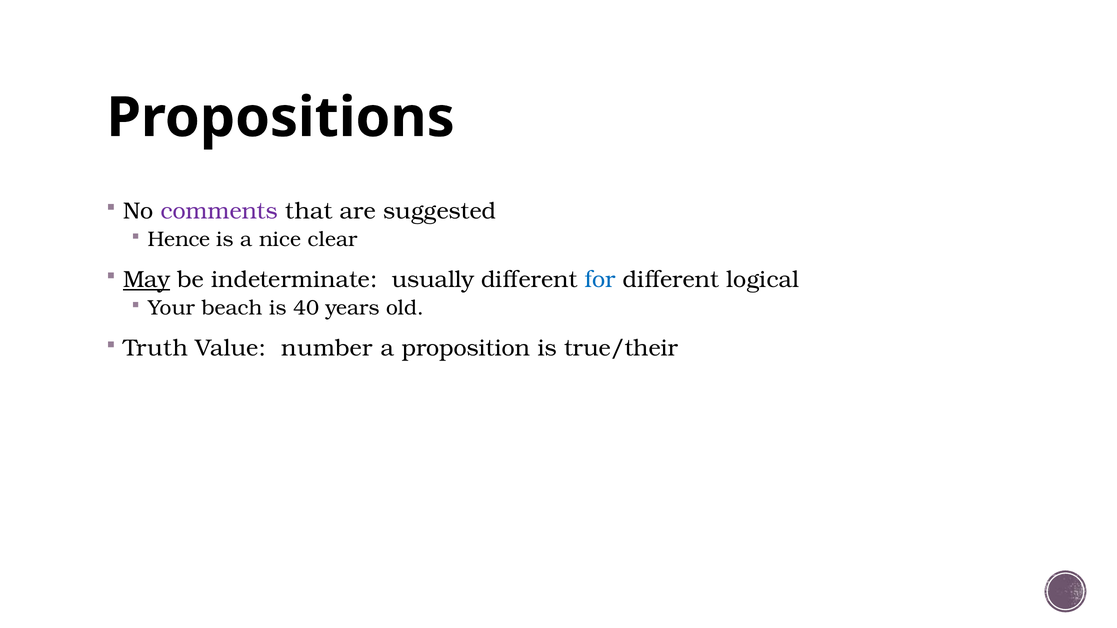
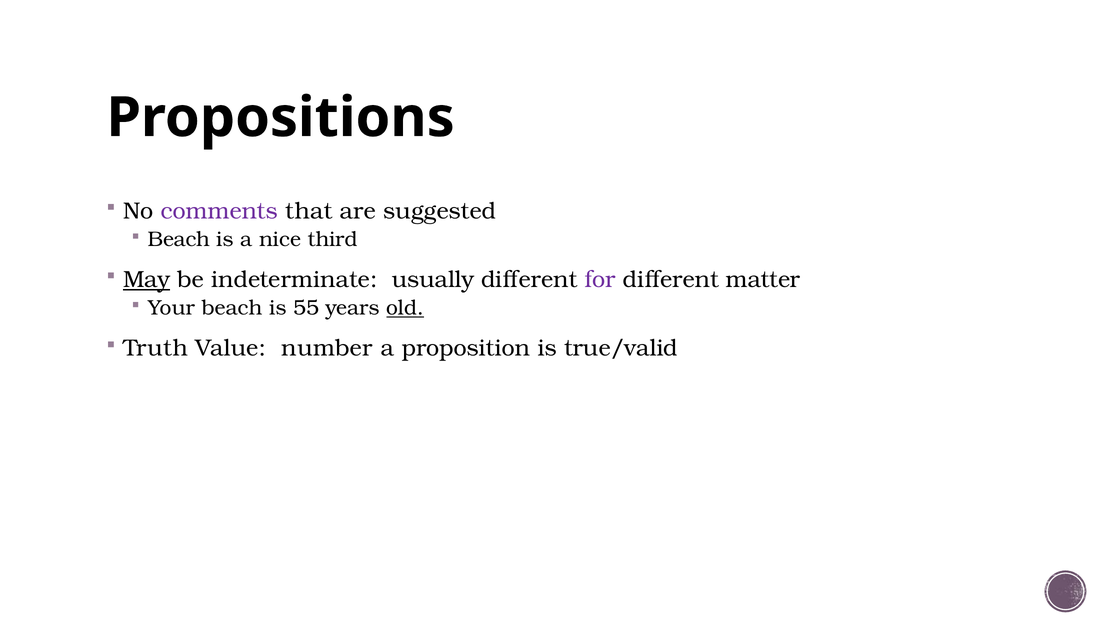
Hence: Hence -> Beach (179, 240)
clear: clear -> third (333, 240)
for colour: blue -> purple (600, 280)
logical: logical -> matter (763, 280)
40: 40 -> 55 (306, 308)
old underline: none -> present (405, 308)
true/their: true/their -> true/valid (621, 348)
